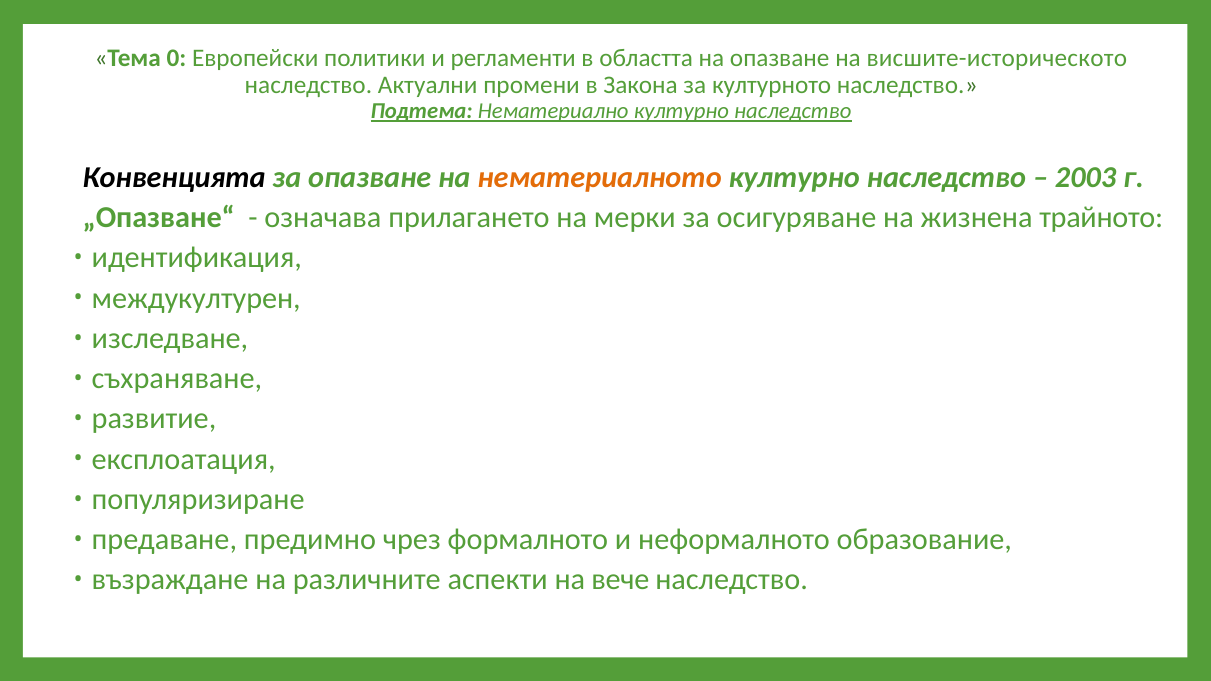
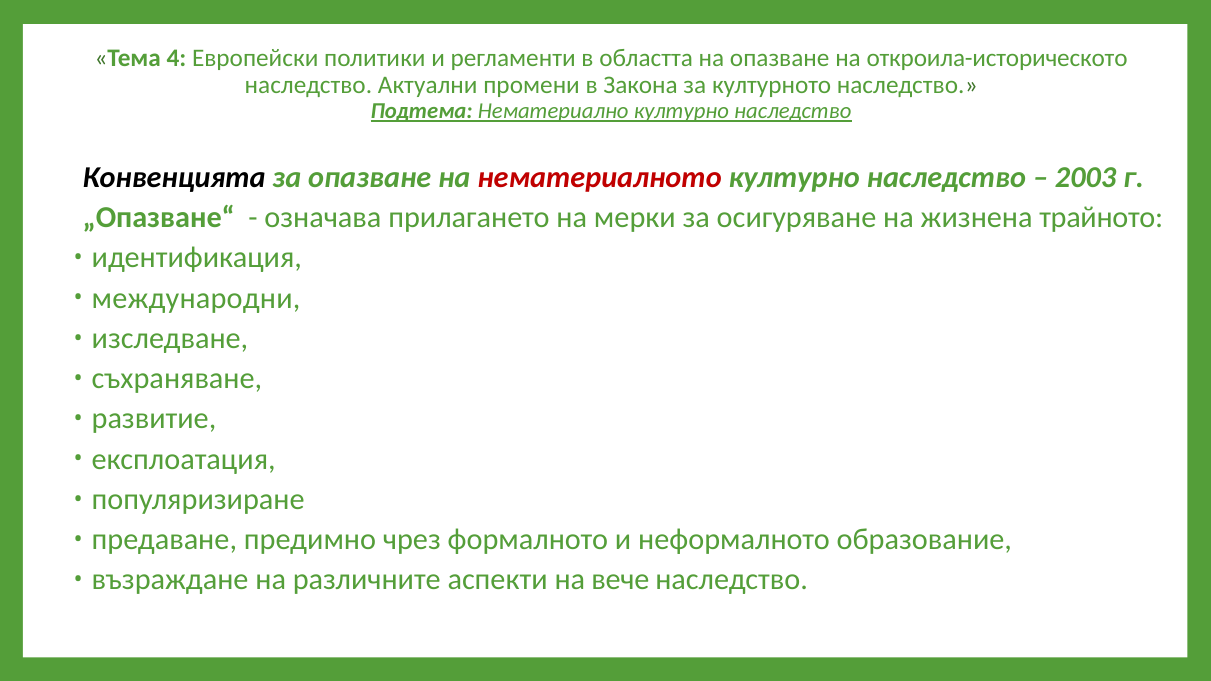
0: 0 -> 4 (176, 58)
висшите-историческото: висшите-историческото -> откроила-историческото (997, 58)
нематериалното colour: orange -> red (600, 178)
междукултурен: междукултурен -> международни (196, 298)
